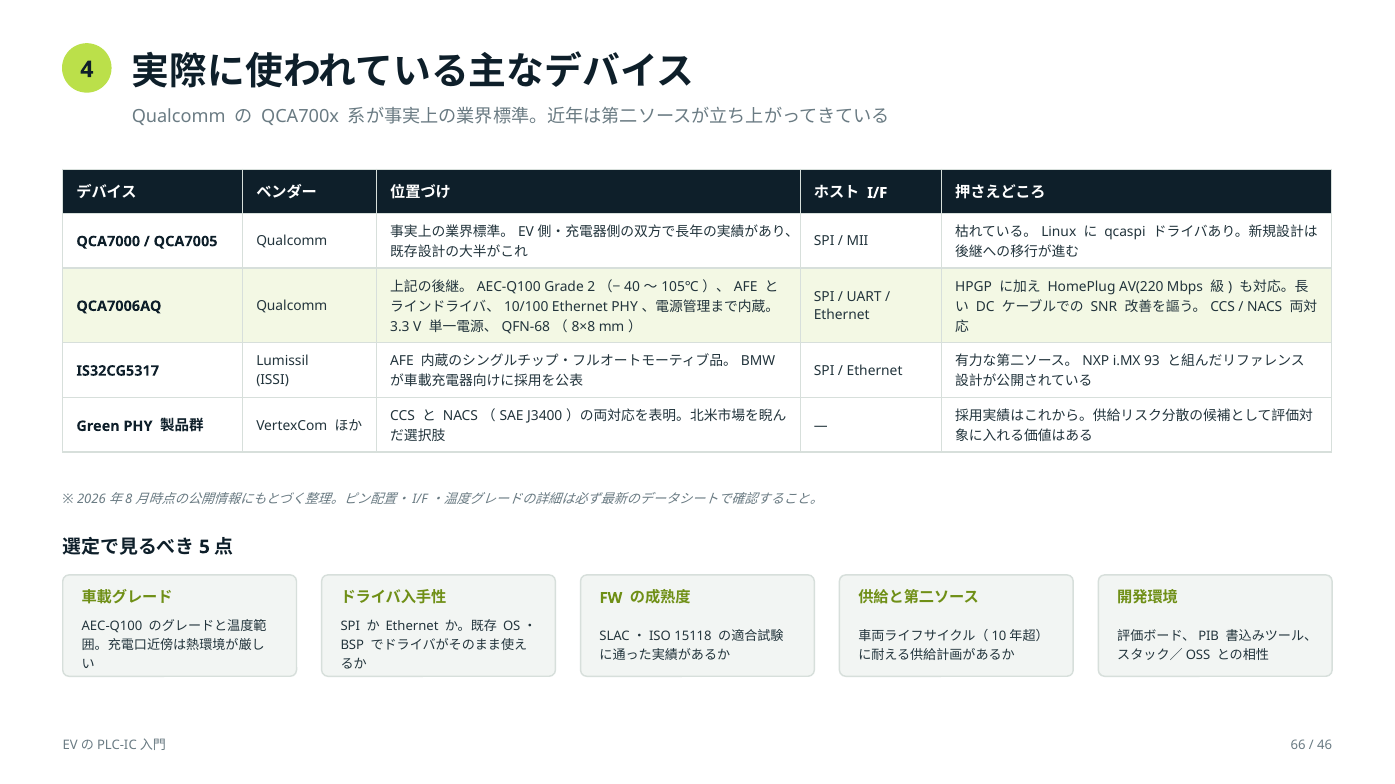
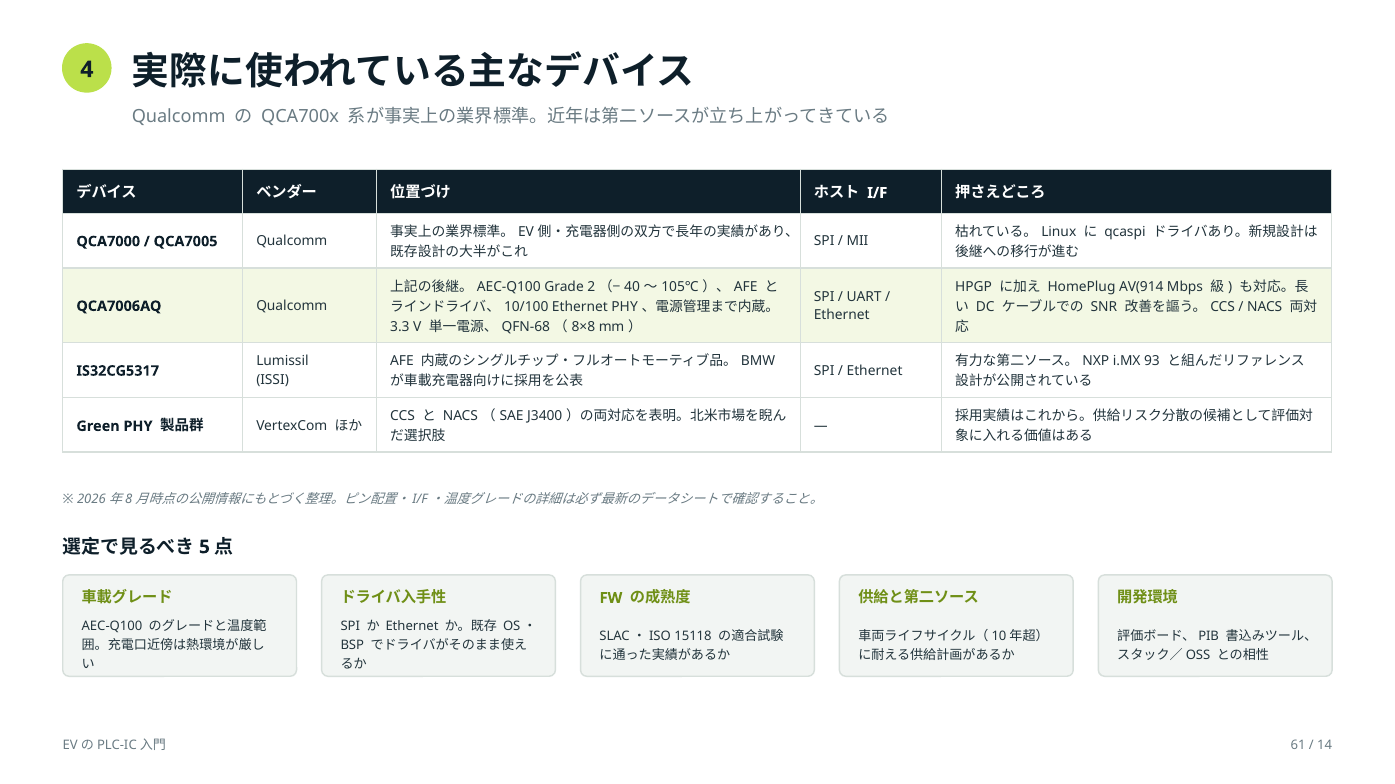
AV(220: AV(220 -> AV(914 (1141, 287)
66: 66 -> 61 (1298, 746)
46: 46 -> 14 (1325, 746)
